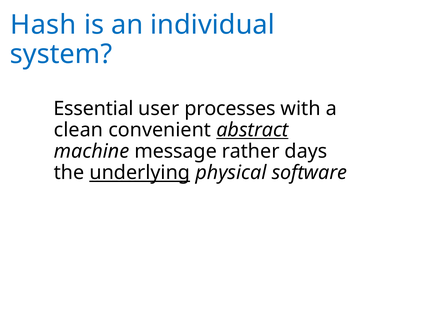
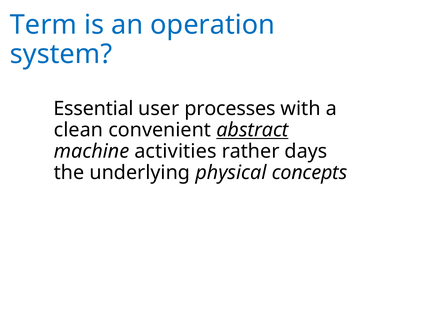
Hash: Hash -> Term (43, 25)
individual: individual -> operation (213, 25)
message: message -> activities (176, 151)
underlying underline: present -> none (140, 173)
software: software -> concepts (309, 173)
